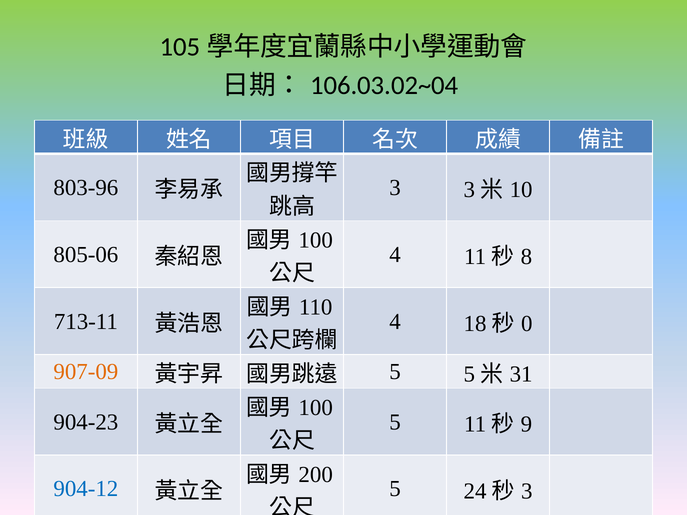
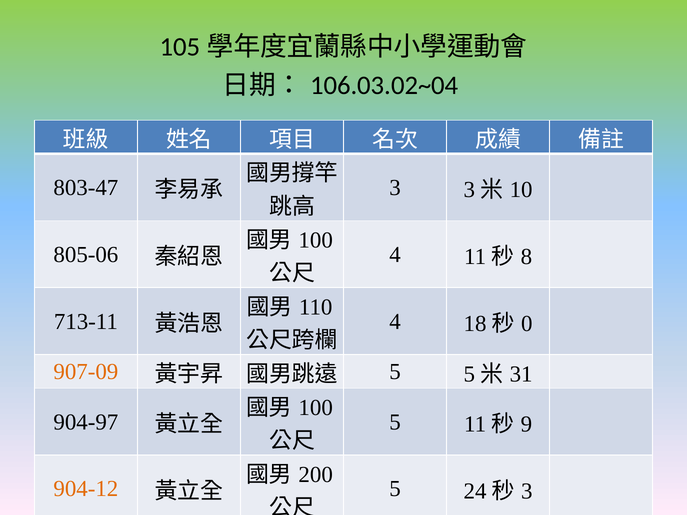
803-96: 803-96 -> 803-47 (86, 188)
904-23: 904-23 -> 904-97 (86, 422)
904-12 colour: blue -> orange (86, 489)
